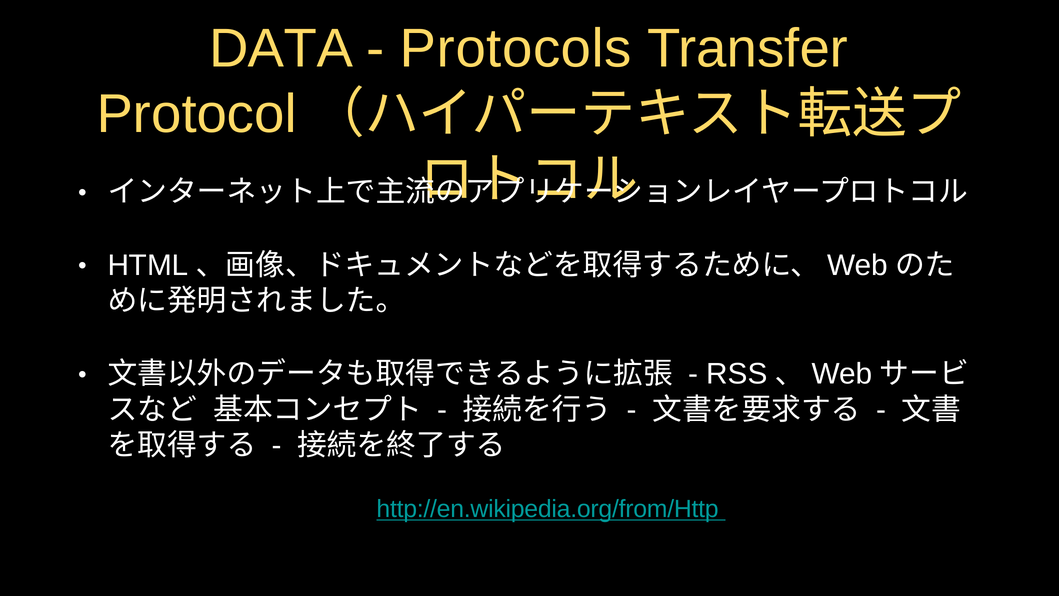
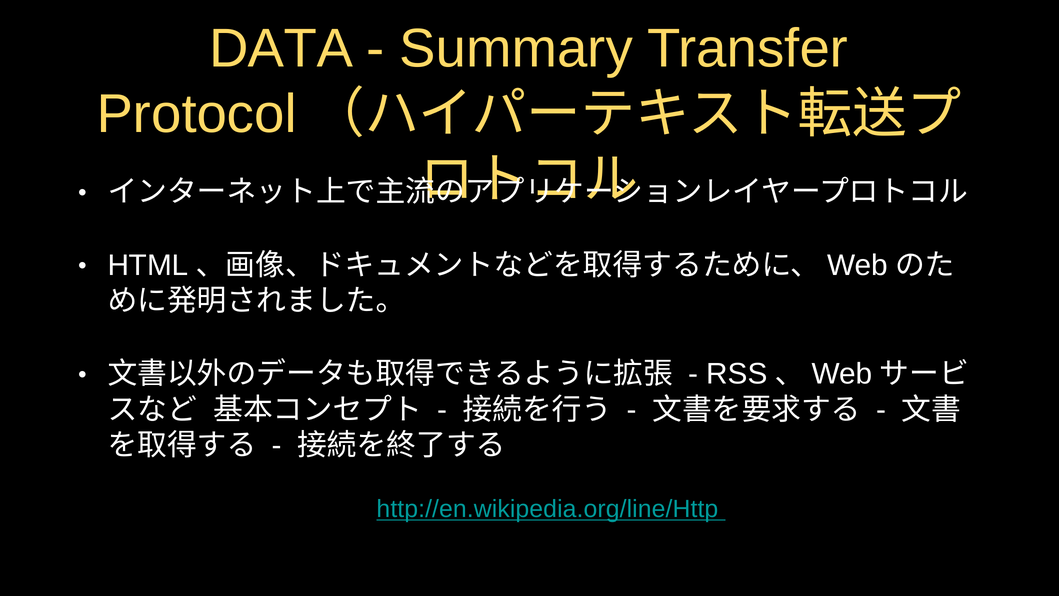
Protocols: Protocols -> Summary (516, 49)
http://en.wikipedia.org/from/Http: http://en.wikipedia.org/from/Http -> http://en.wikipedia.org/line/Http (547, 509)
